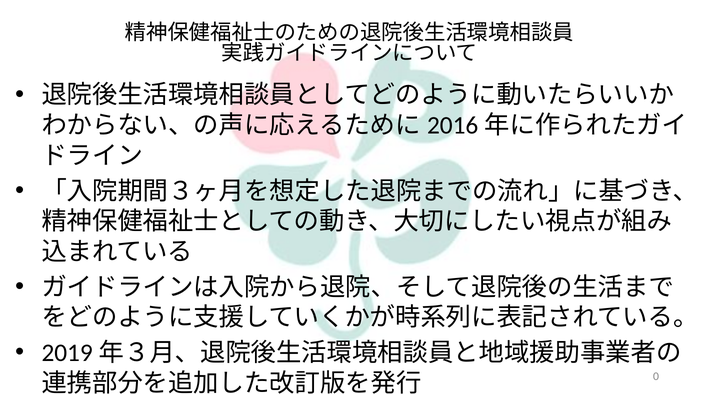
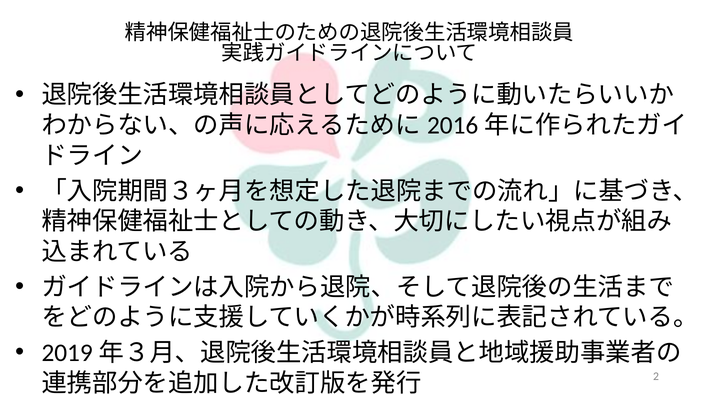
0: 0 -> 2 (656, 377)
